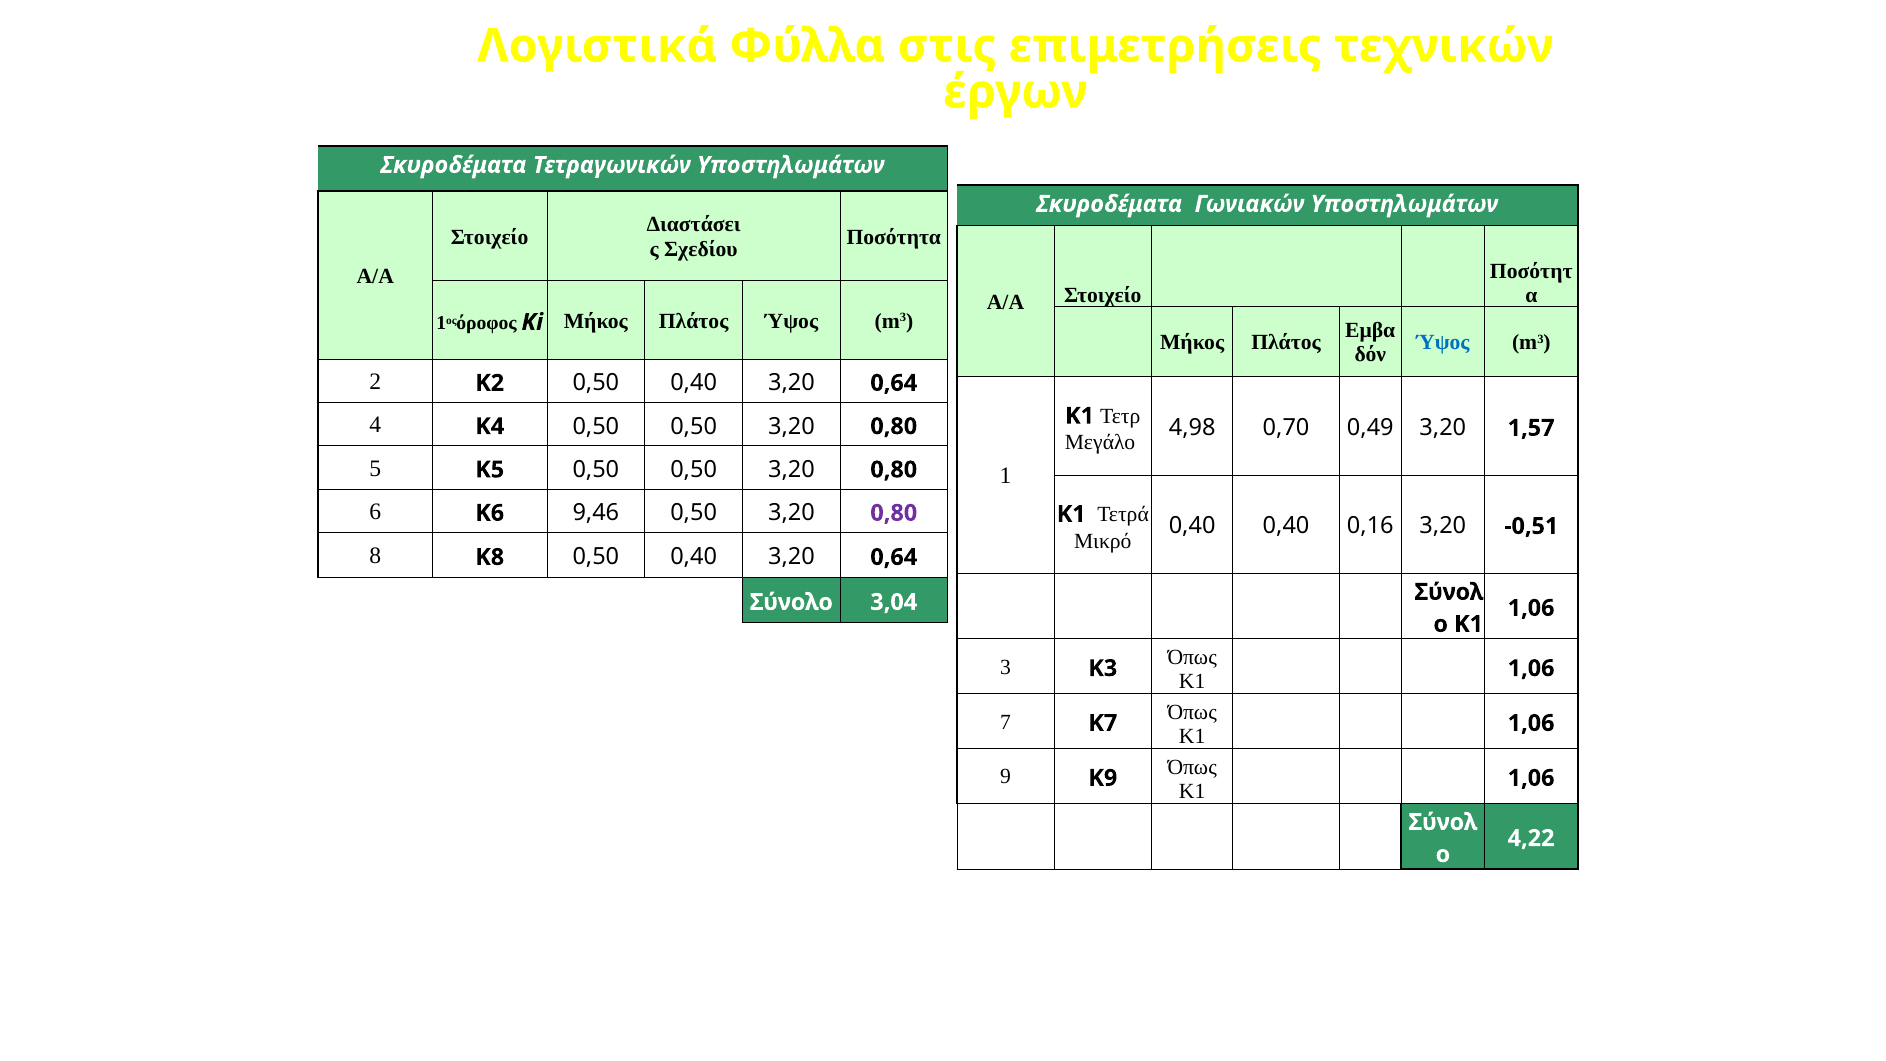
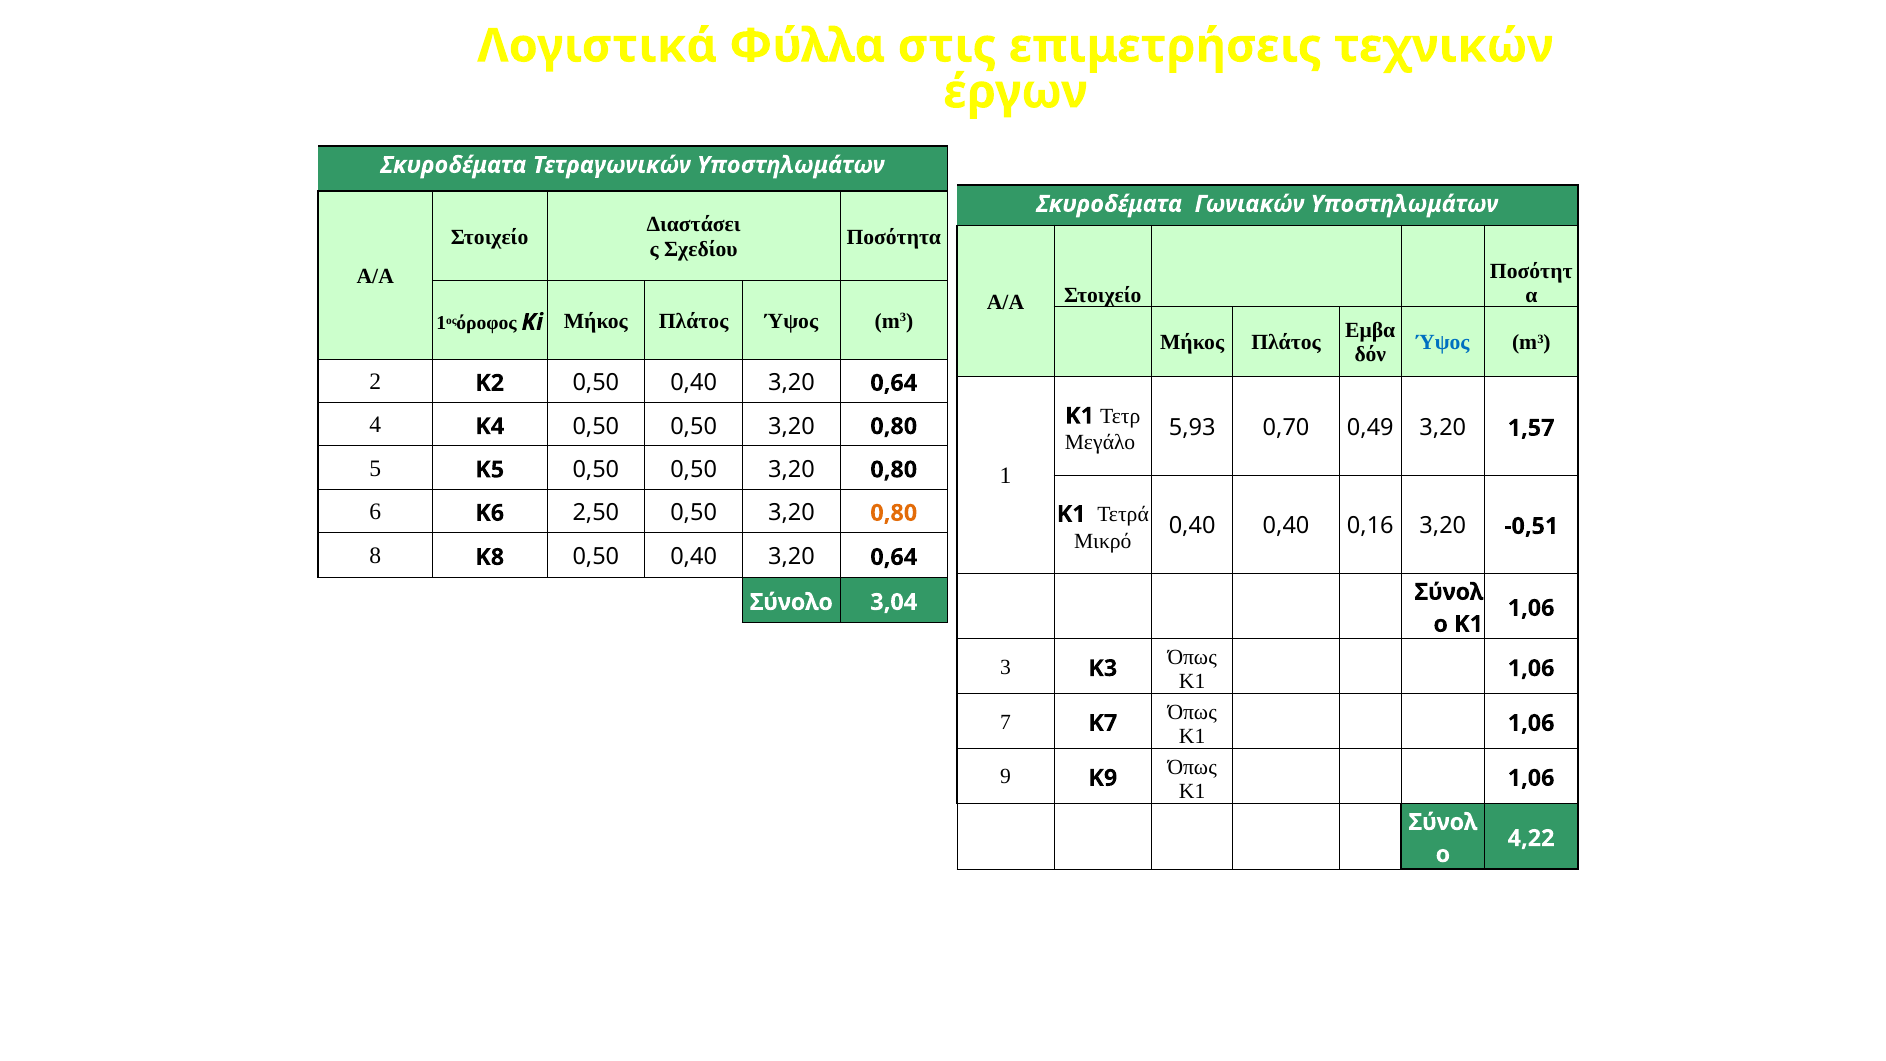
4,98: 4,98 -> 5,93 (1192, 428)
9,46: 9,46 -> 2,50 (596, 513)
0,80 colour: purple -> orange (894, 513)
